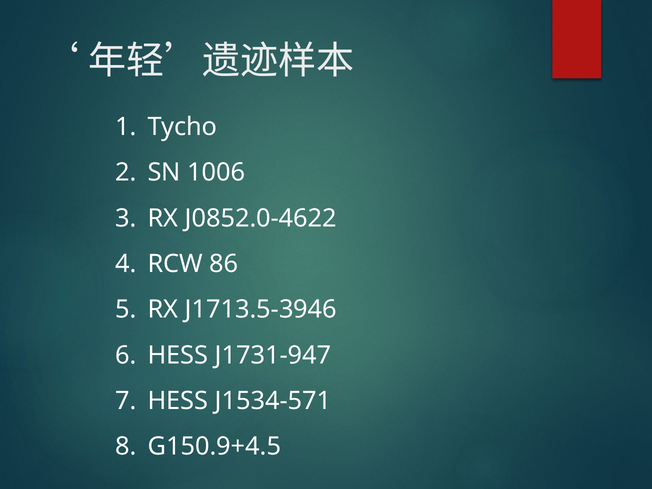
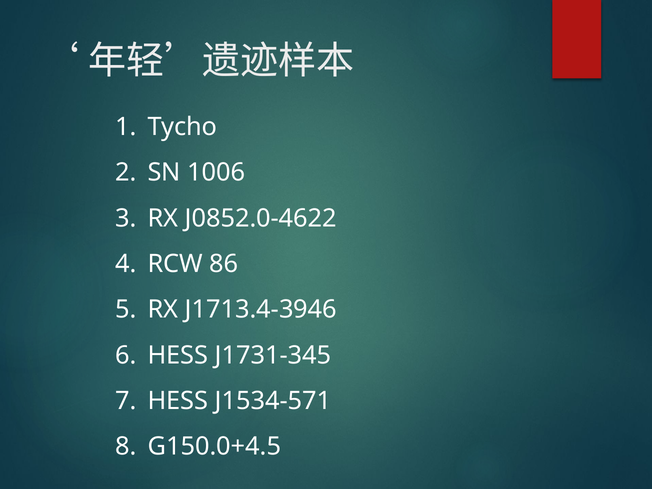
J1713.5-3946: J1713.5-3946 -> J1713.4-3946 (261, 310)
J1731-947: J1731-947 -> J1731-345 (273, 355)
G150.9+4.5: G150.9+4.5 -> G150.0+4.5 (214, 447)
